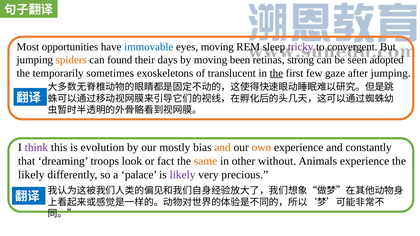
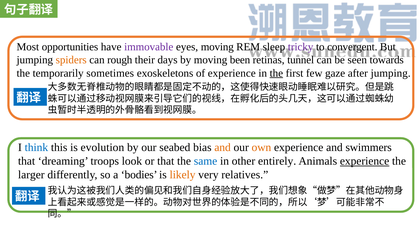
immovable colour: blue -> purple (149, 47)
found: found -> rough (120, 60)
strong: strong -> tunnel (301, 60)
adopted: adopted -> towards (387, 60)
of translucent: translucent -> experience (232, 73)
think colour: purple -> blue (36, 148)
mostly: mostly -> seabed (175, 148)
constantly: constantly -> swimmers (369, 148)
or fact: fact -> that (166, 161)
same colour: orange -> blue (206, 161)
without: without -> entirely (277, 161)
experience underline: none -> present (365, 161)
likely: likely -> larger (31, 175)
palace: palace -> bodies (139, 175)
likely colour: purple -> orange (183, 175)
precious: precious -> relatives (245, 175)
